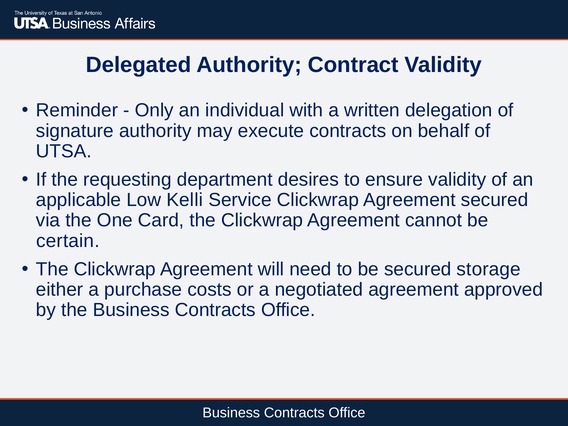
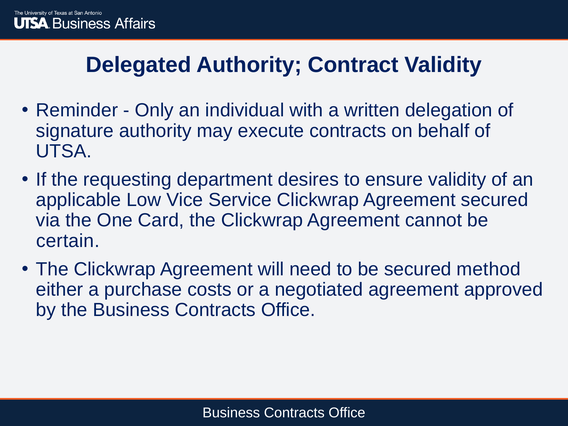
Kelli: Kelli -> Vice (185, 200)
storage: storage -> method (489, 269)
